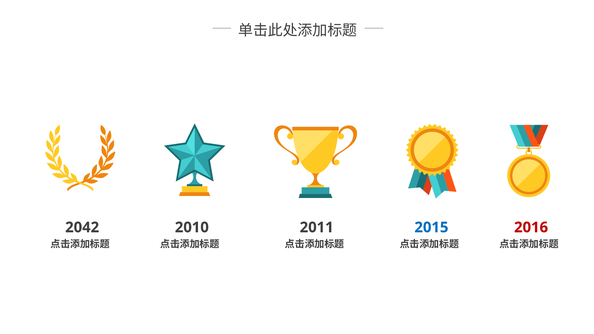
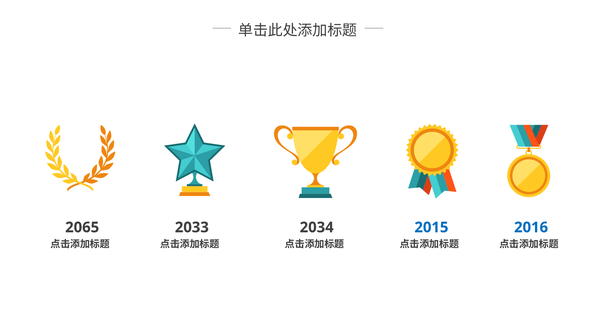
2042: 2042 -> 2065 (82, 227)
2010: 2010 -> 2033 (192, 227)
2011: 2011 -> 2034 (317, 227)
2016 colour: red -> blue (531, 227)
